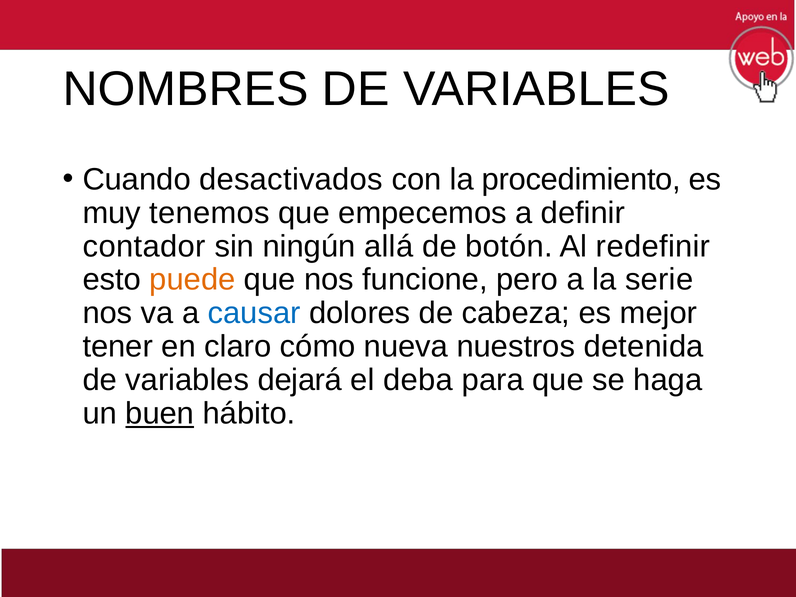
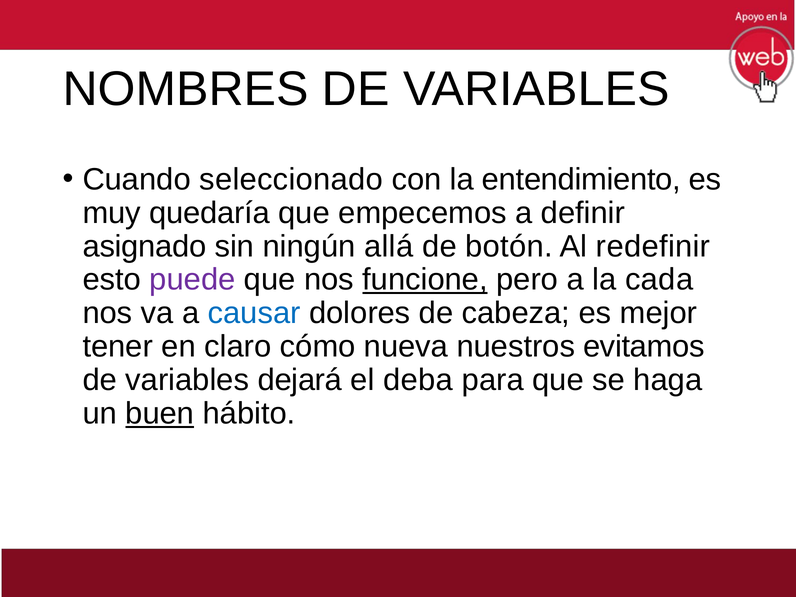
desactivados: desactivados -> seleccionado (291, 179)
procedimiento: procedimiento -> entendimiento (581, 179)
tenemos: tenemos -> quedaría (210, 213)
contador: contador -> asignado (144, 246)
puede colour: orange -> purple (192, 280)
funcione underline: none -> present (425, 280)
serie: serie -> cada (659, 280)
detenida: detenida -> evitamos (644, 347)
